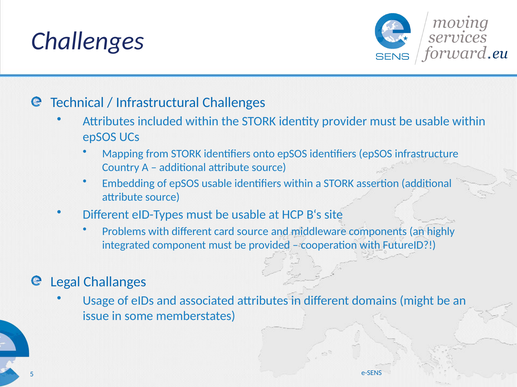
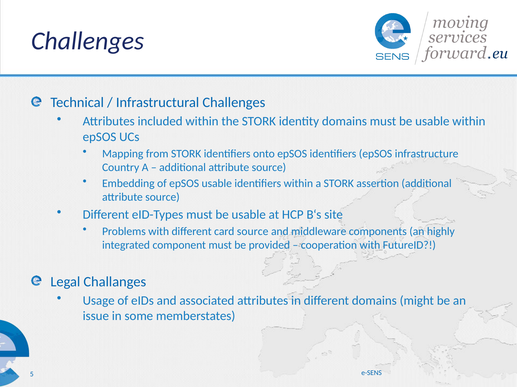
identity provider: provider -> domains (344, 122)
